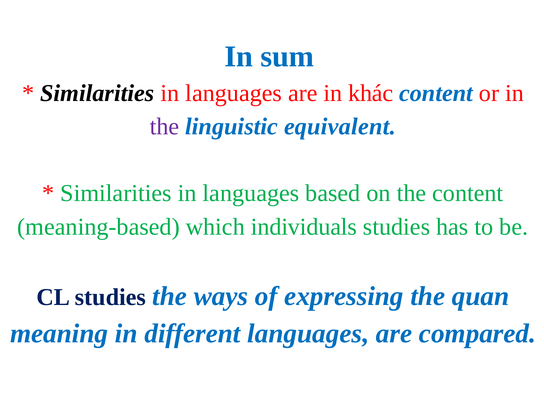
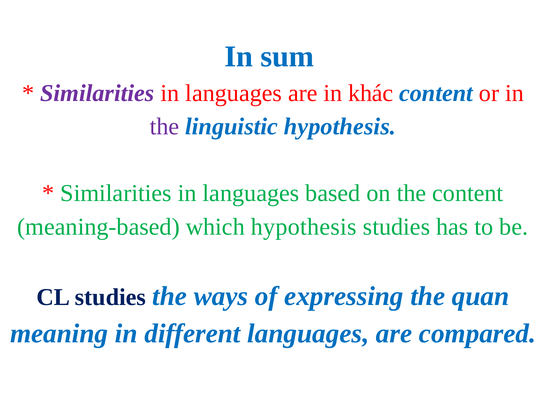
Similarities colour: black -> purple (97, 93)
linguistic equivalent: equivalent -> hypothesis (340, 127)
which individuals: individuals -> hypothesis (304, 227)
